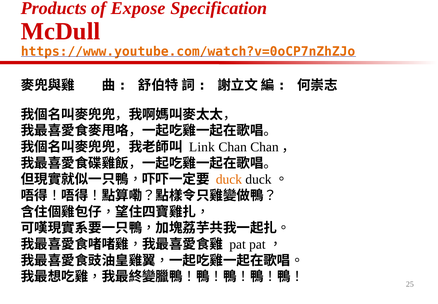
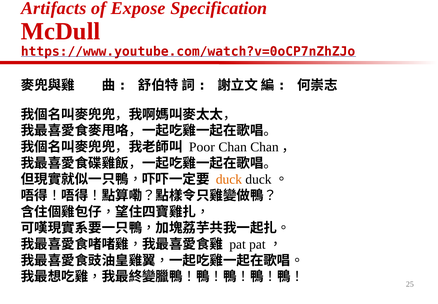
Products: Products -> Artifacts (54, 8)
https://www.youtube.com/watch?v=0oCP7nZhZJo colour: orange -> red (188, 52)
Link: Link -> Poor (202, 147)
